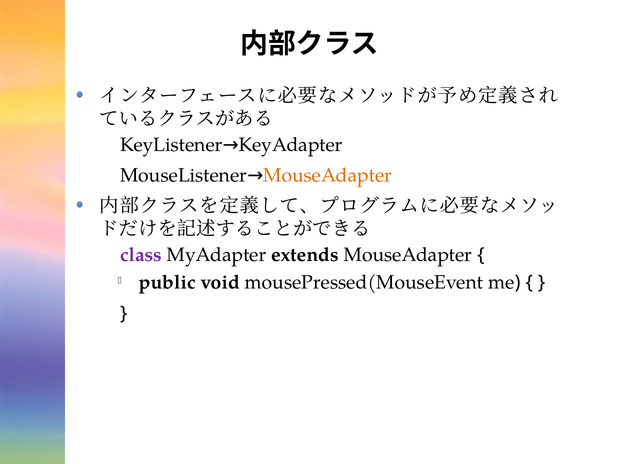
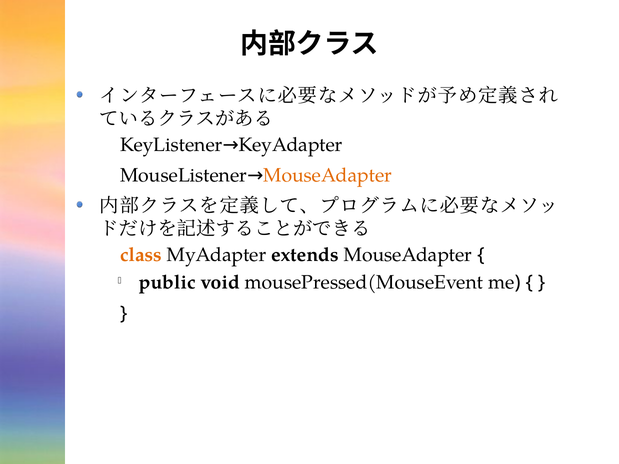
class colour: purple -> orange (141, 255)
